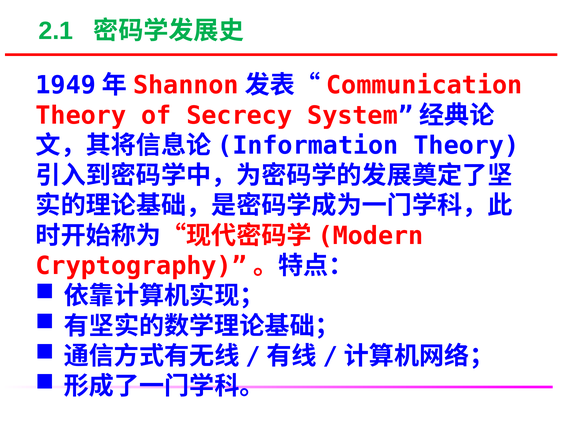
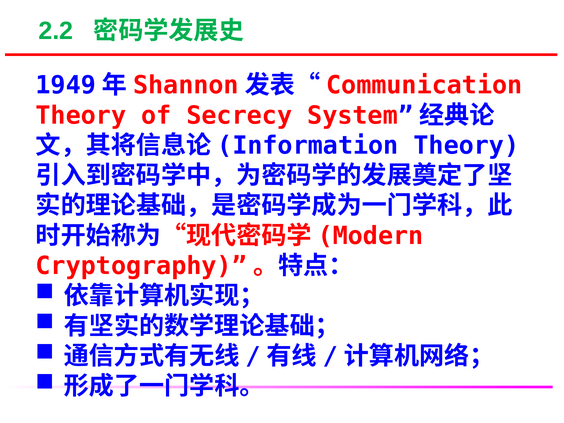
2.1: 2.1 -> 2.2 (56, 31)
